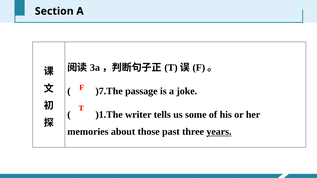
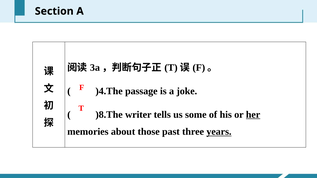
)7.The: )7.The -> )4.The (109, 91)
)1.The: )1.The -> )8.The (109, 115)
her underline: none -> present (253, 115)
